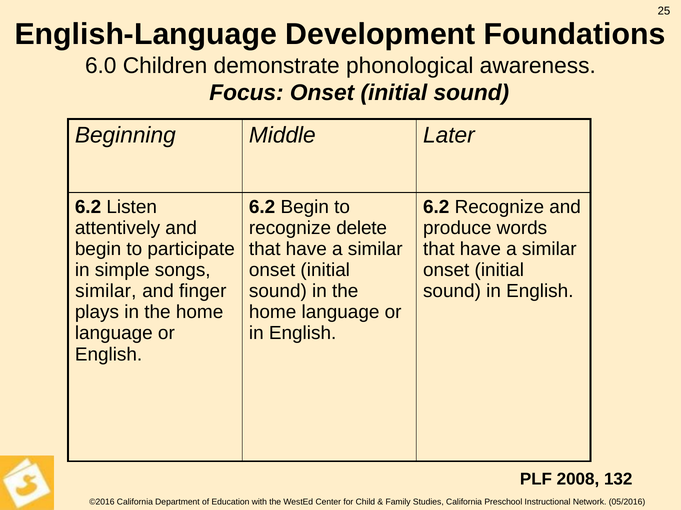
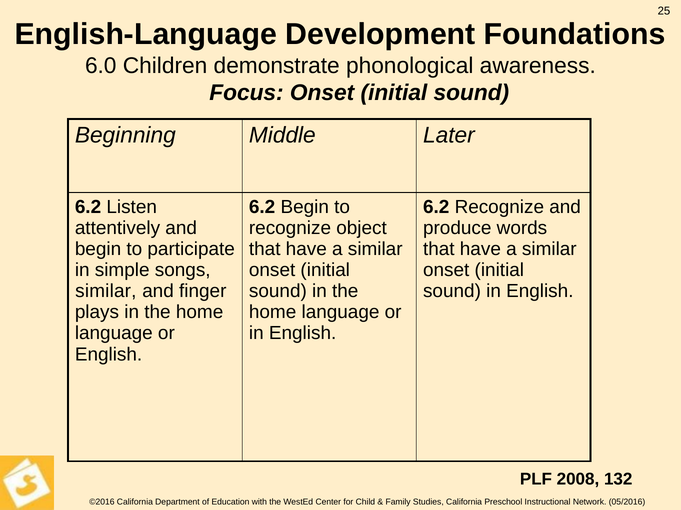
delete: delete -> object (362, 228)
